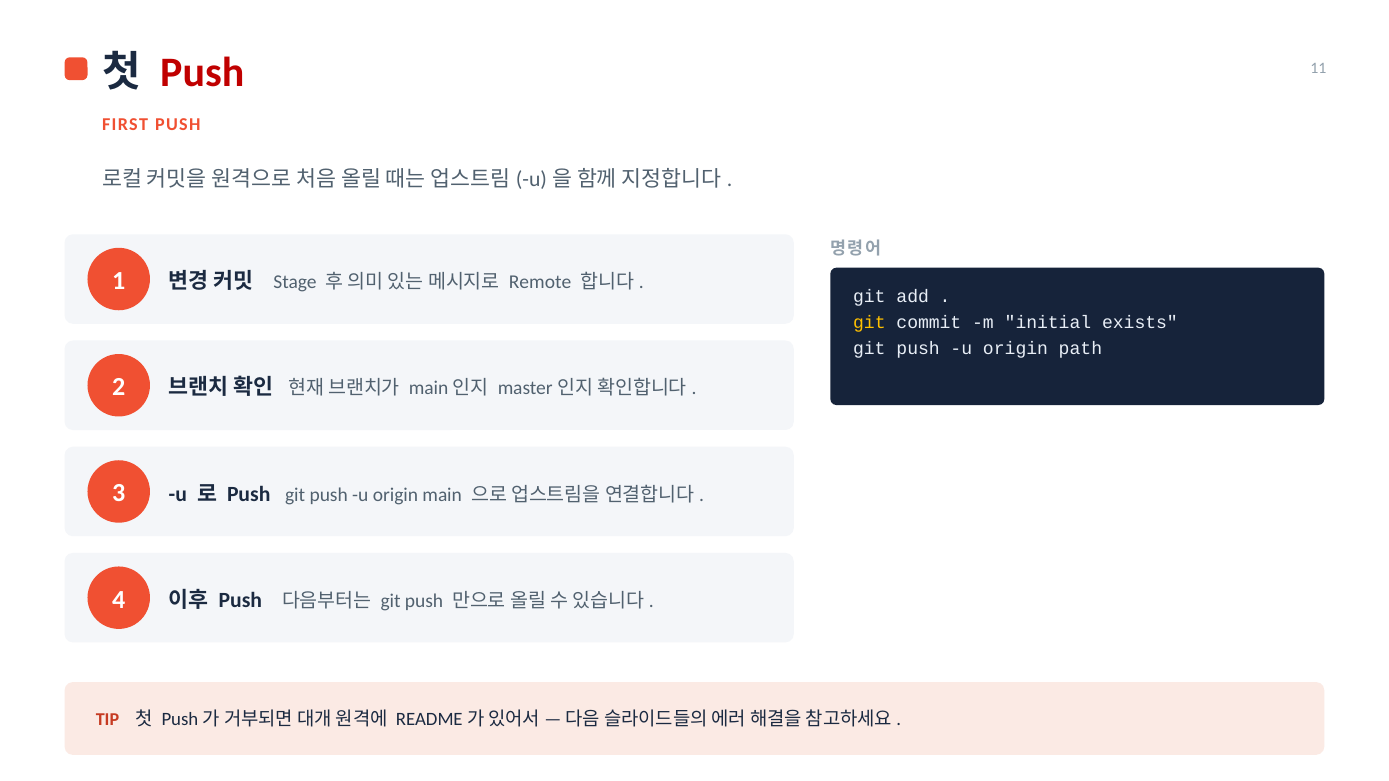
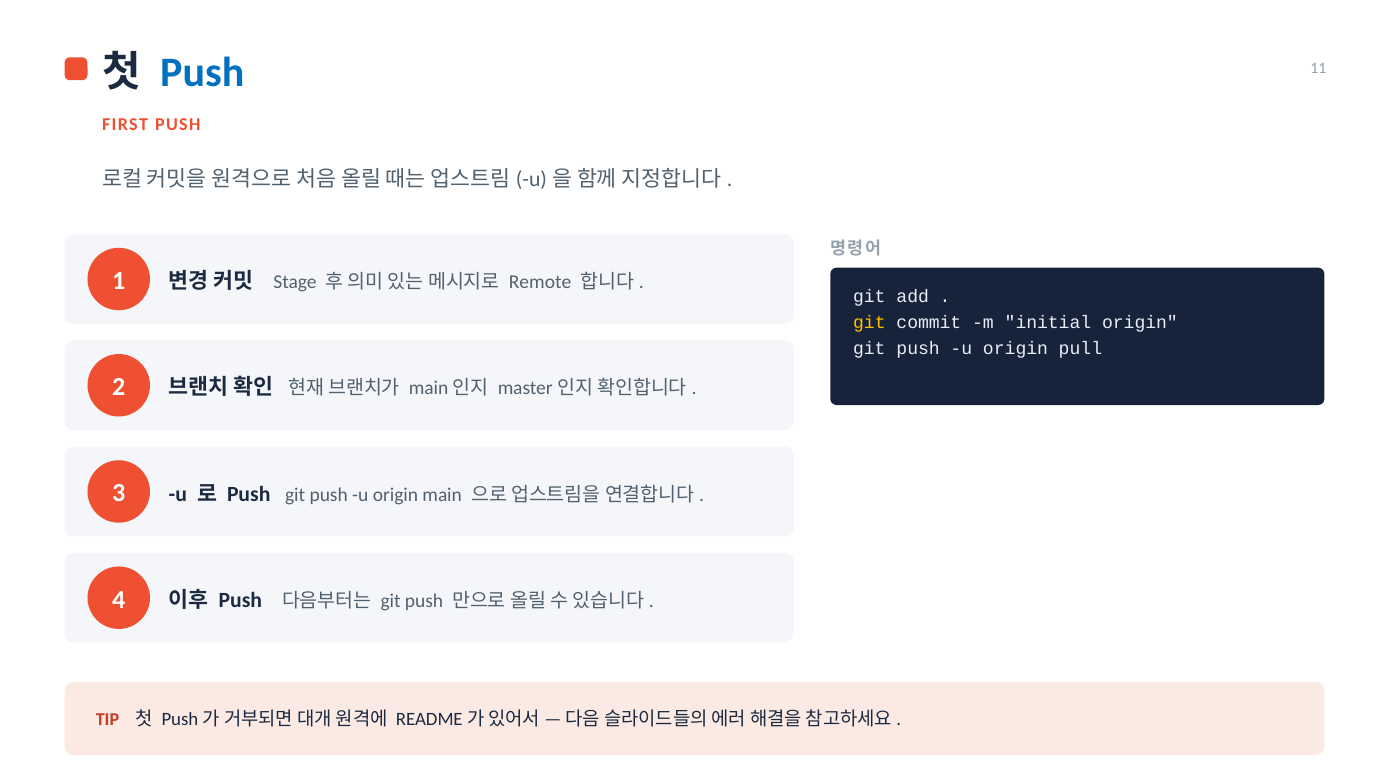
Push colour: red -> blue (202, 73)
initial exists: exists -> origin (1140, 323)
path: path -> pull (1080, 349)
